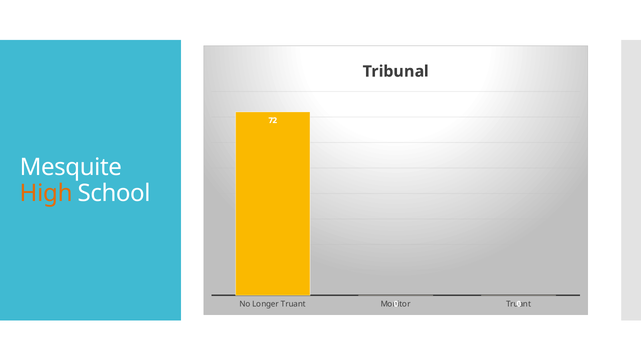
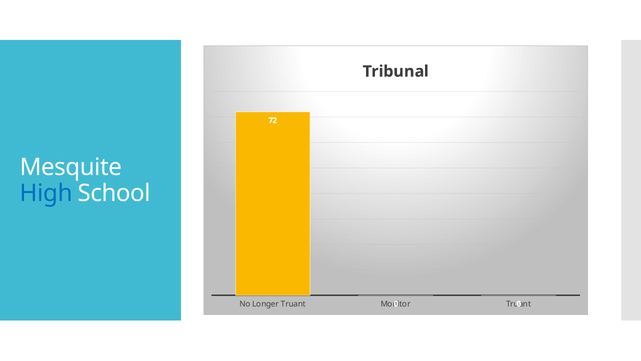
High colour: orange -> blue (46, 193)
